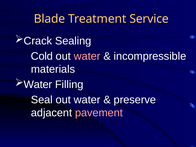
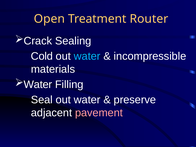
Blade: Blade -> Open (49, 19)
Service: Service -> Router (149, 19)
water colour: pink -> light blue (87, 56)
